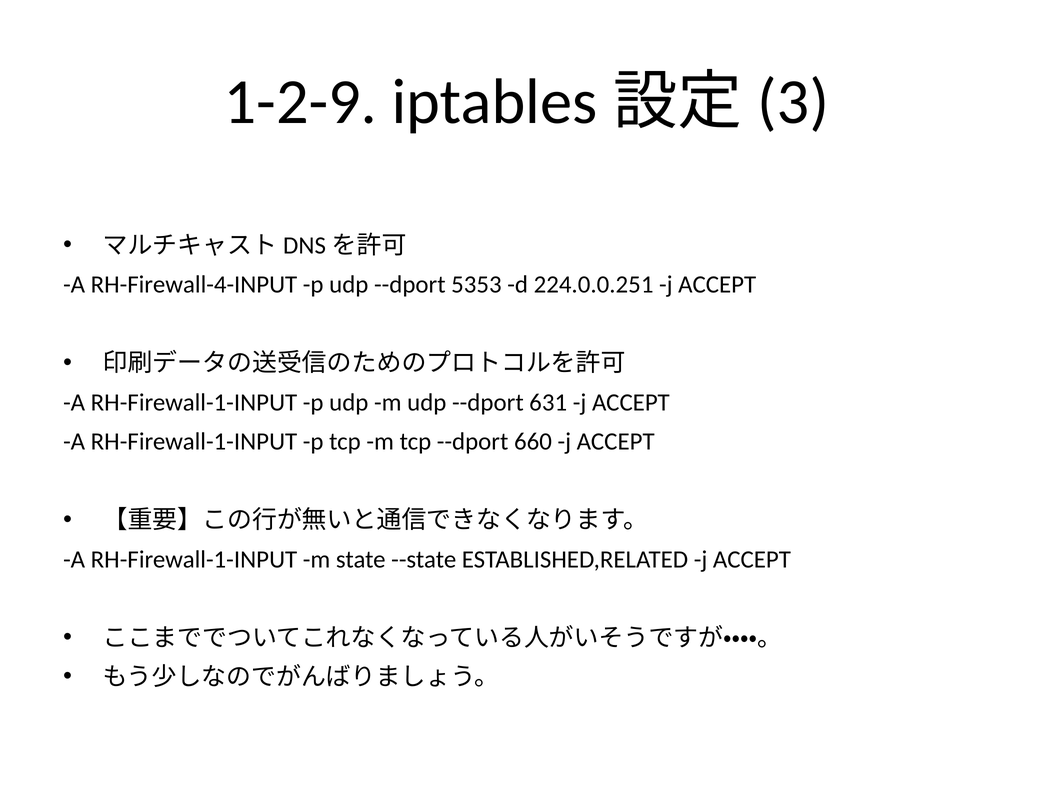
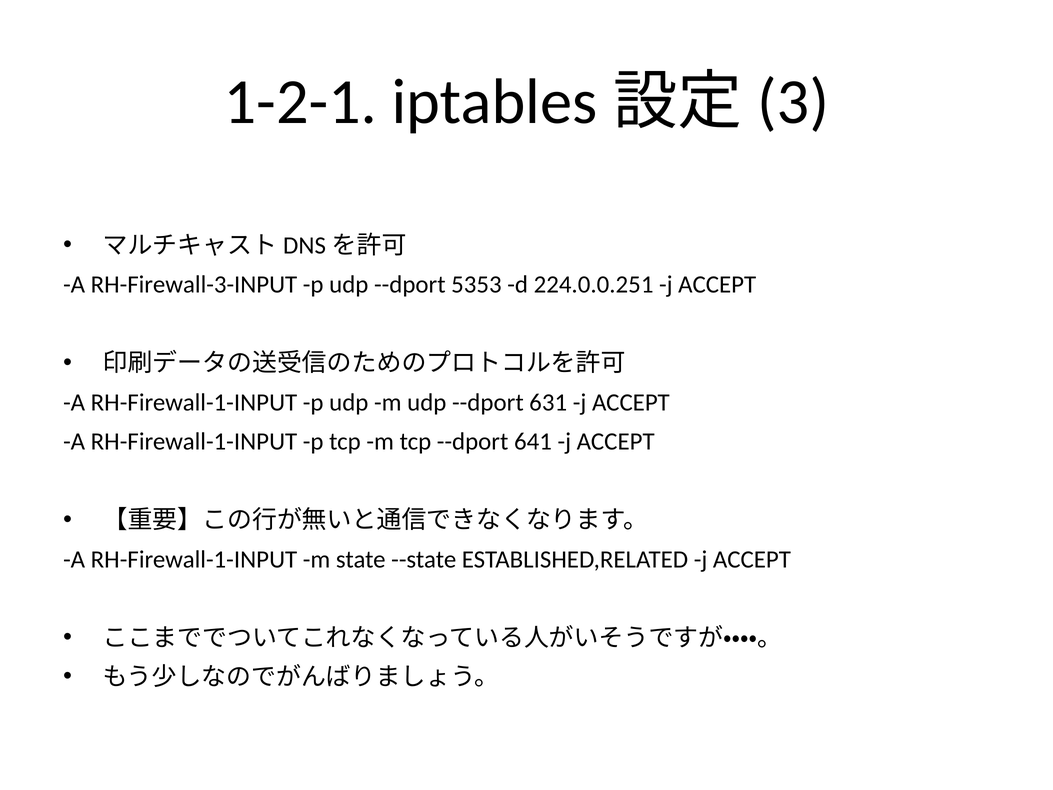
1-2-9: 1-2-9 -> 1-2-1 (300, 102)
RH-Firewall-4-INPUT: RH-Firewall-4-INPUT -> RH-Firewall-3-INPUT (194, 285)
660: 660 -> 641 (533, 442)
